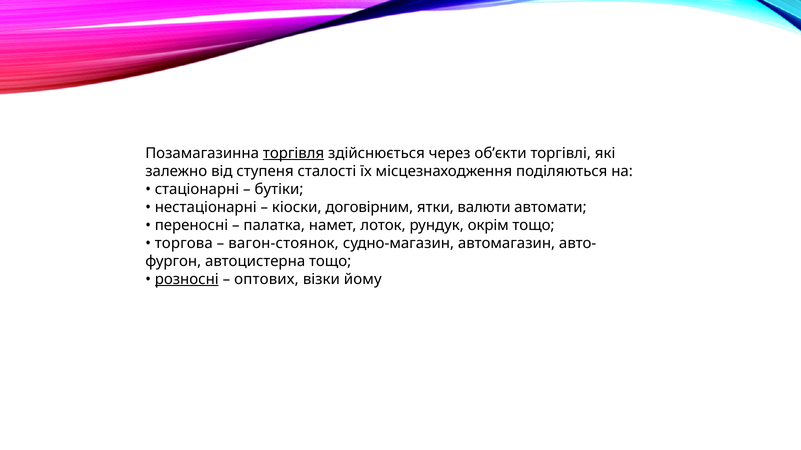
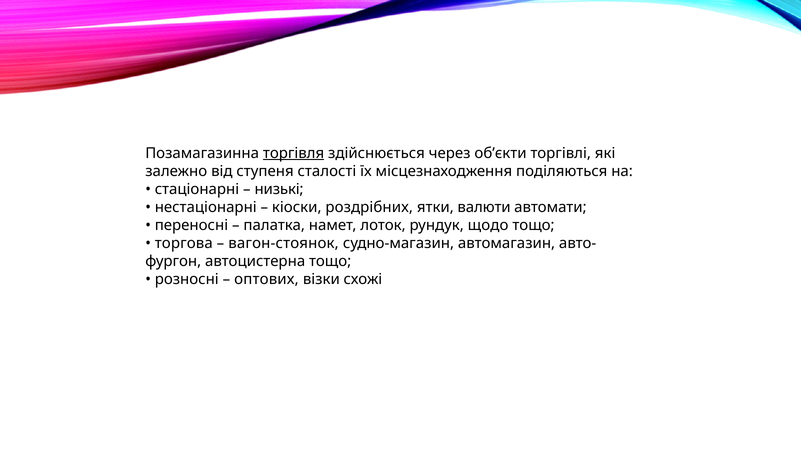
бутіки: бутіки -> низькі (279, 189)
договірним: договірним -> роздрібних (369, 207)
окрім: окрім -> щодо (488, 225)
розносні underline: present -> none (187, 279)
йому: йому -> схожі (363, 279)
